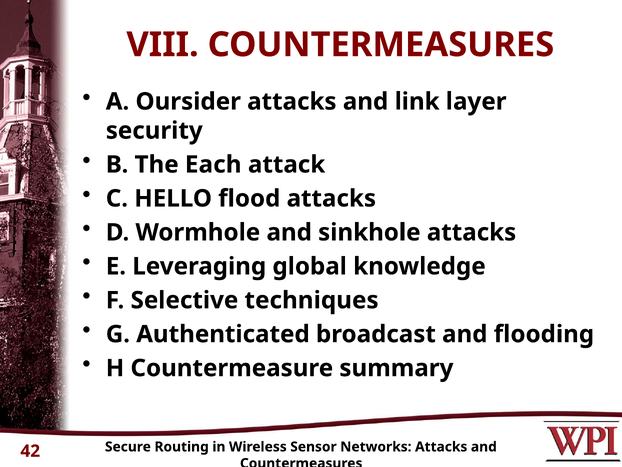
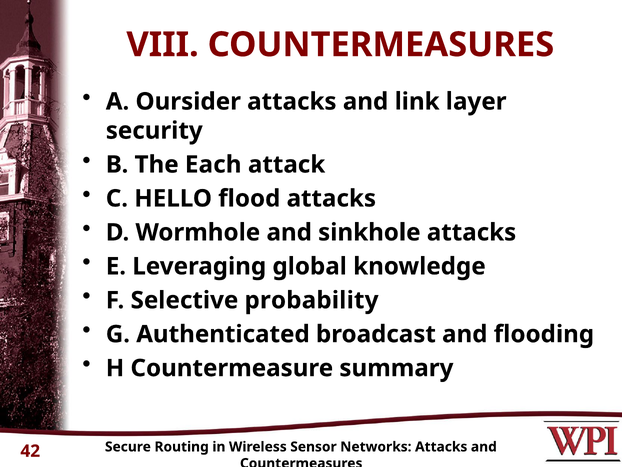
techniques: techniques -> probability (311, 300)
